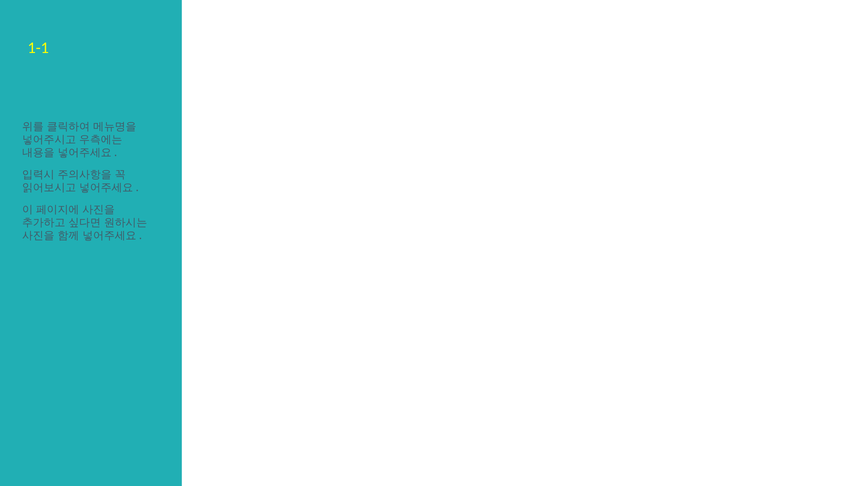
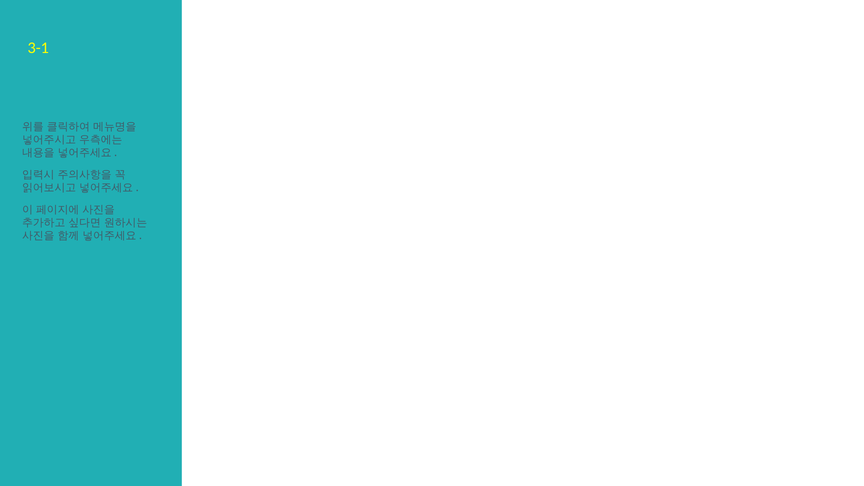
1-1: 1-1 -> 3-1 (38, 48)
